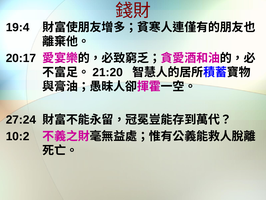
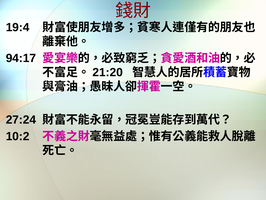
20:17: 20:17 -> 94:17 (21, 58)
